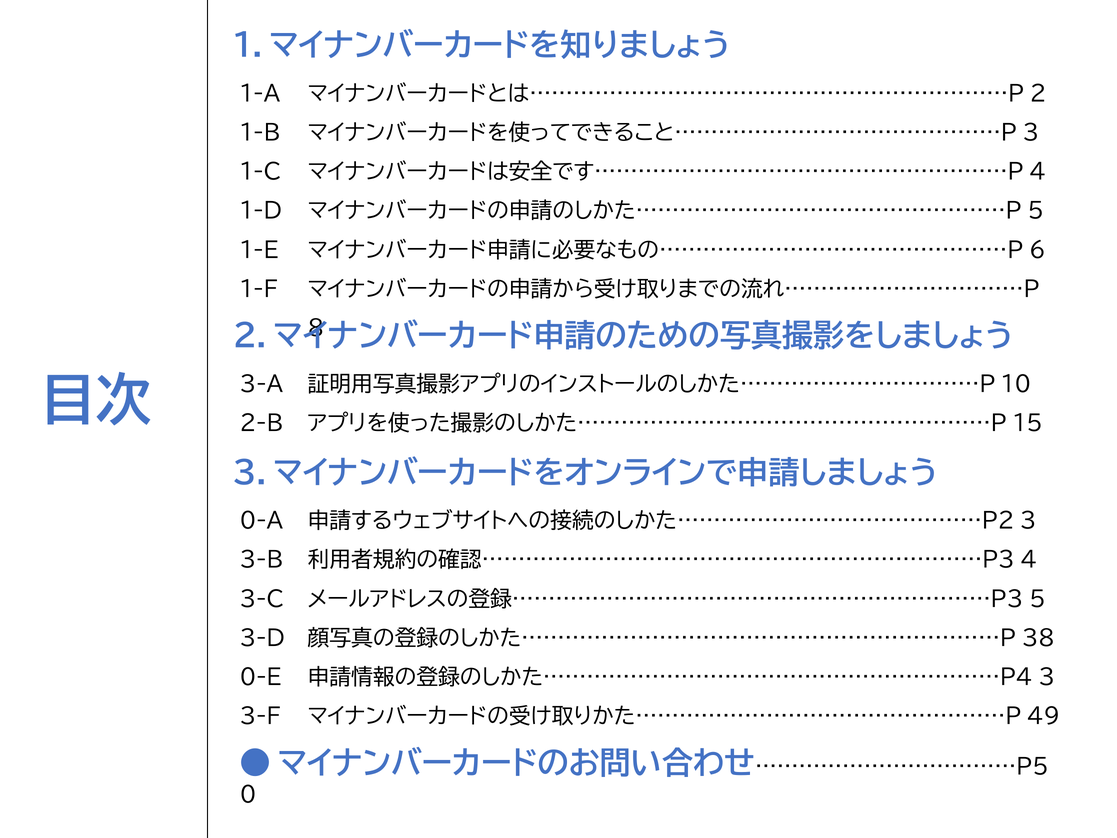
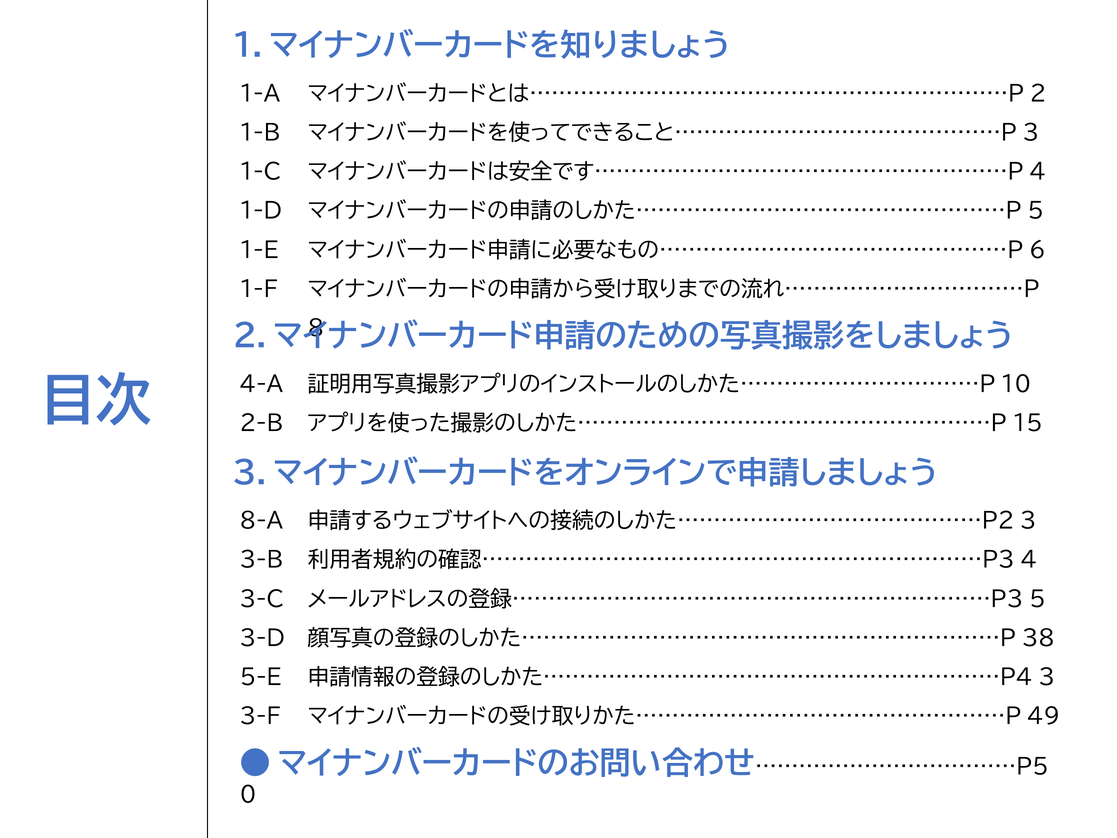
3-A: 3-A -> 4-A (261, 384)
0-A: 0-A -> 8-A (261, 521)
0-E: 0-E -> 5-E (261, 677)
